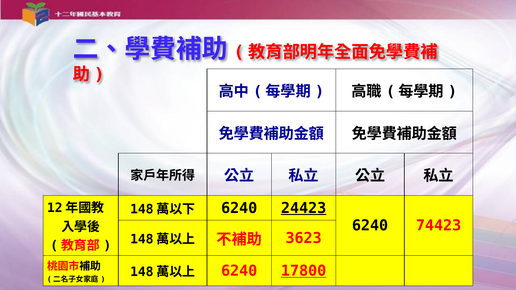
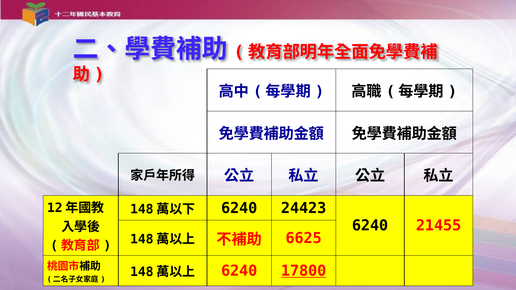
24423 underline: present -> none (304, 208)
74423: 74423 -> 21455 (439, 226)
3623: 3623 -> 6625 (304, 238)
